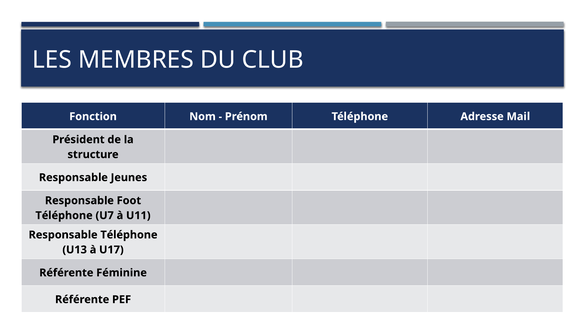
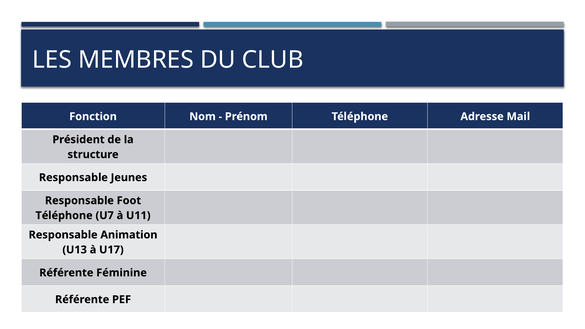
Responsable Téléphone: Téléphone -> Animation (129, 235)
